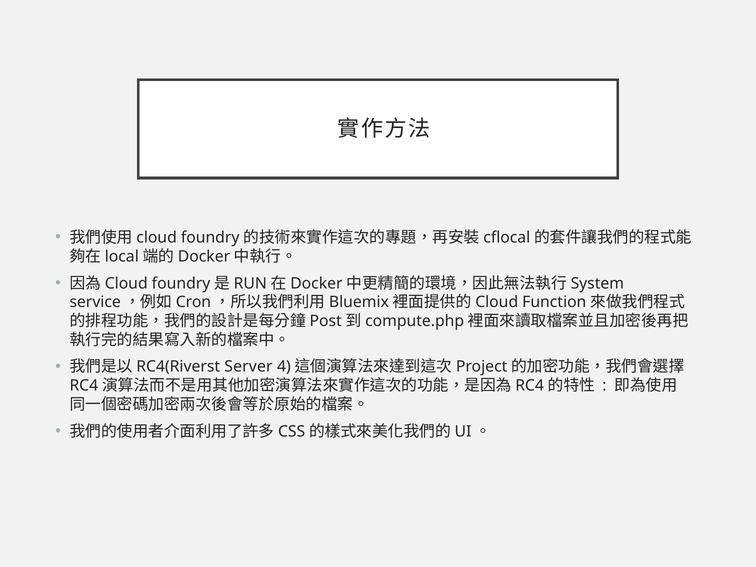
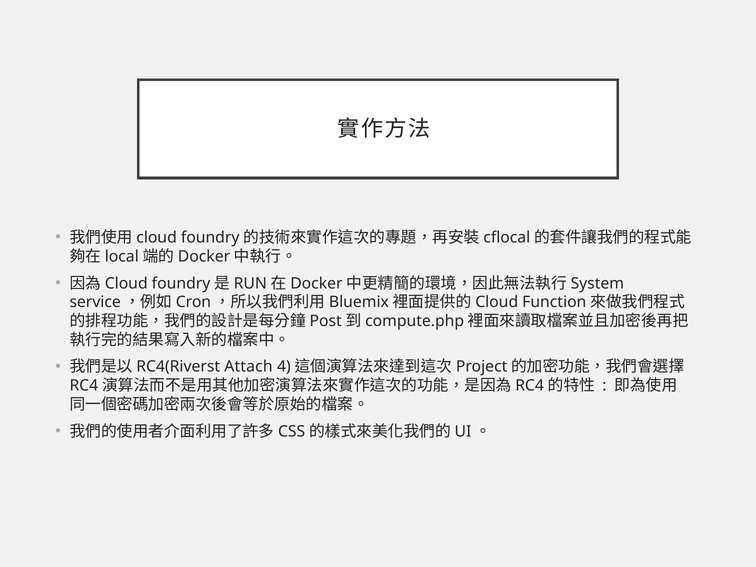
Server: Server -> Attach (248, 367)
